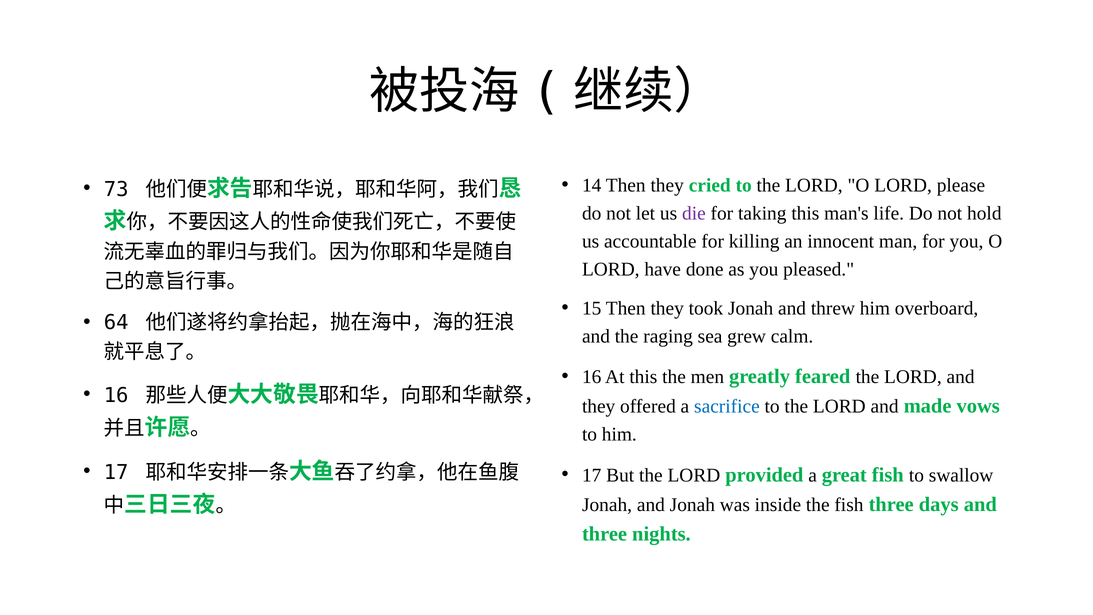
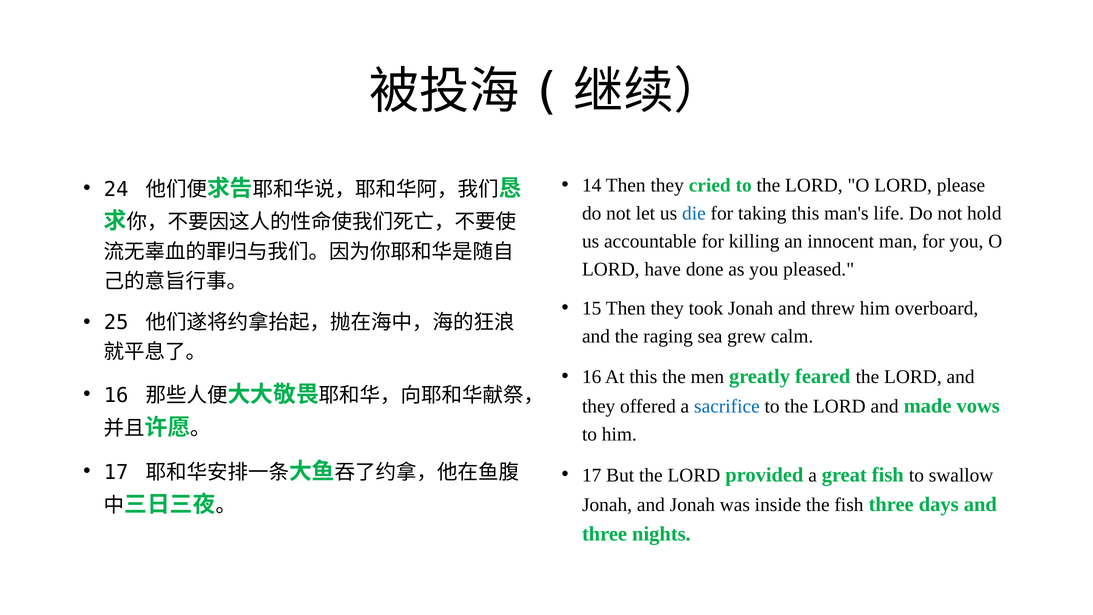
73: 73 -> 24 (116, 189)
die colour: purple -> blue (694, 213)
64: 64 -> 25 (116, 322)
